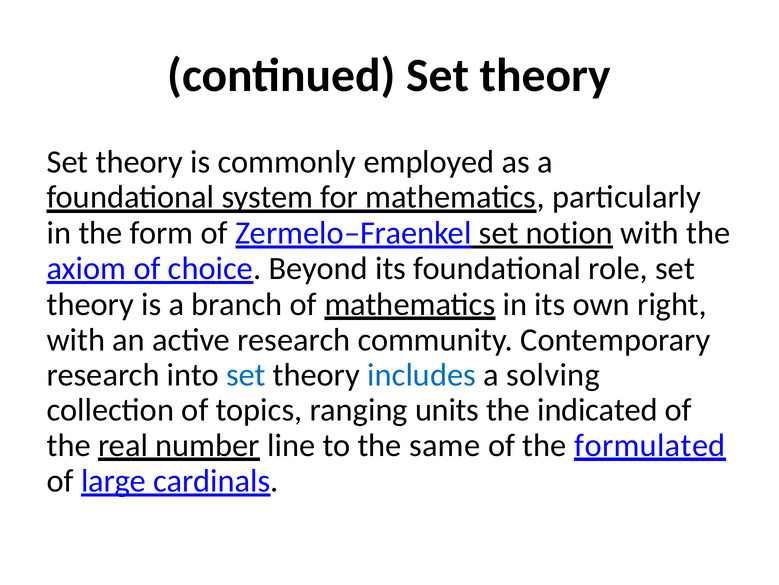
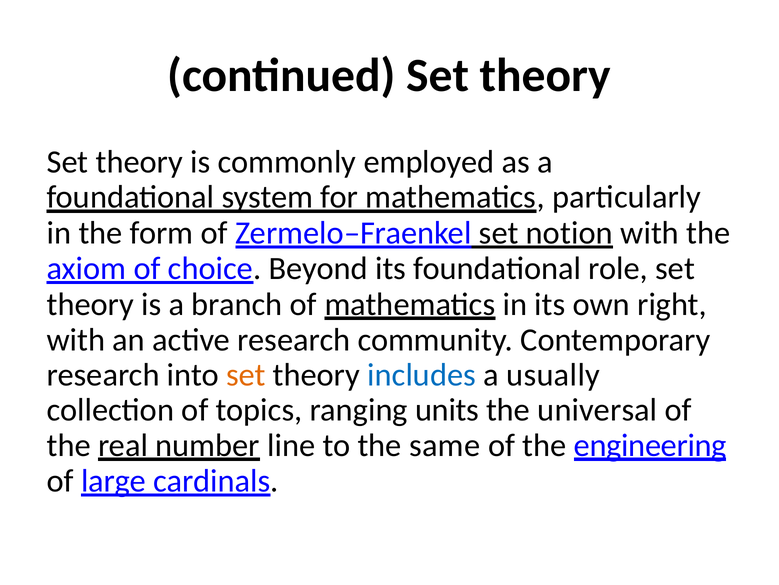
set colour: blue -> orange (246, 375)
solving: solving -> usually (553, 375)
indicated: indicated -> universal (597, 410)
formulated: formulated -> engineering (650, 445)
